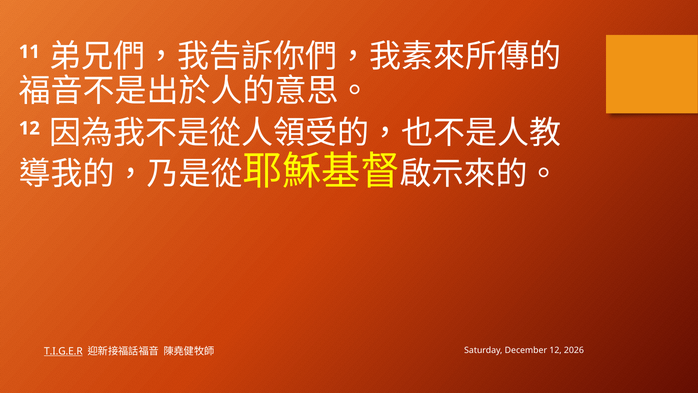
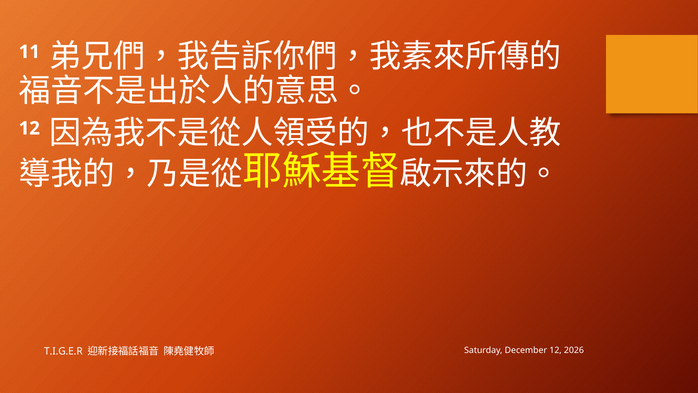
T.I.G.E.R underline: present -> none (63, 351)
